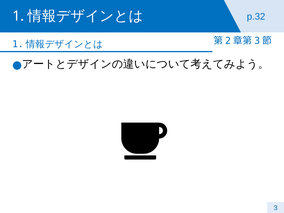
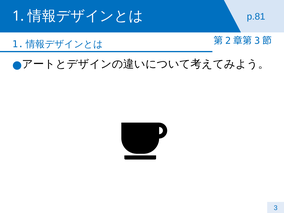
p.32: p.32 -> p.81 (256, 17)
